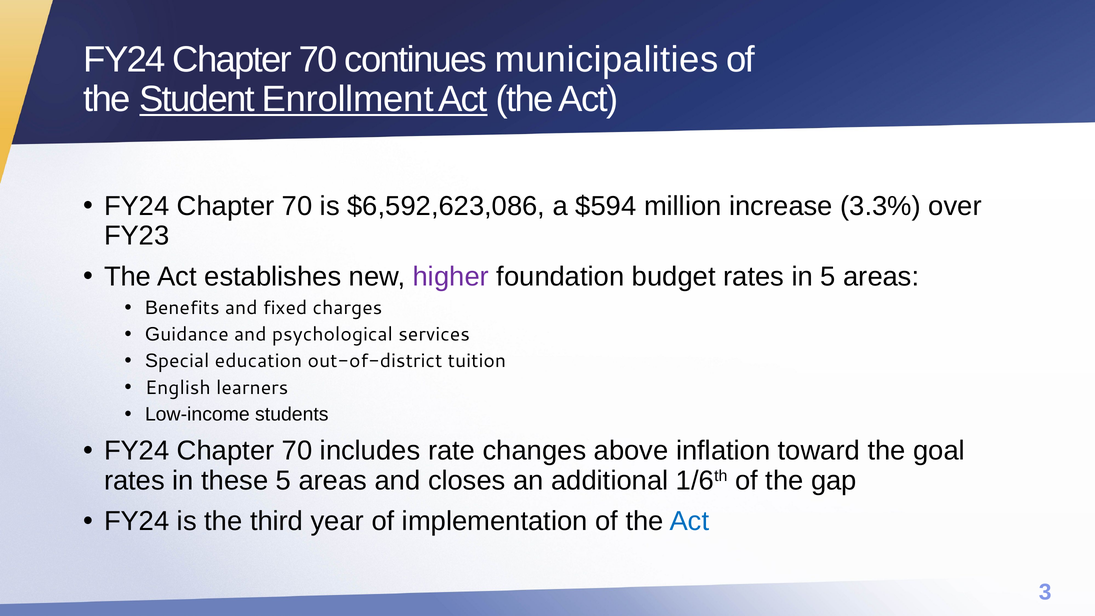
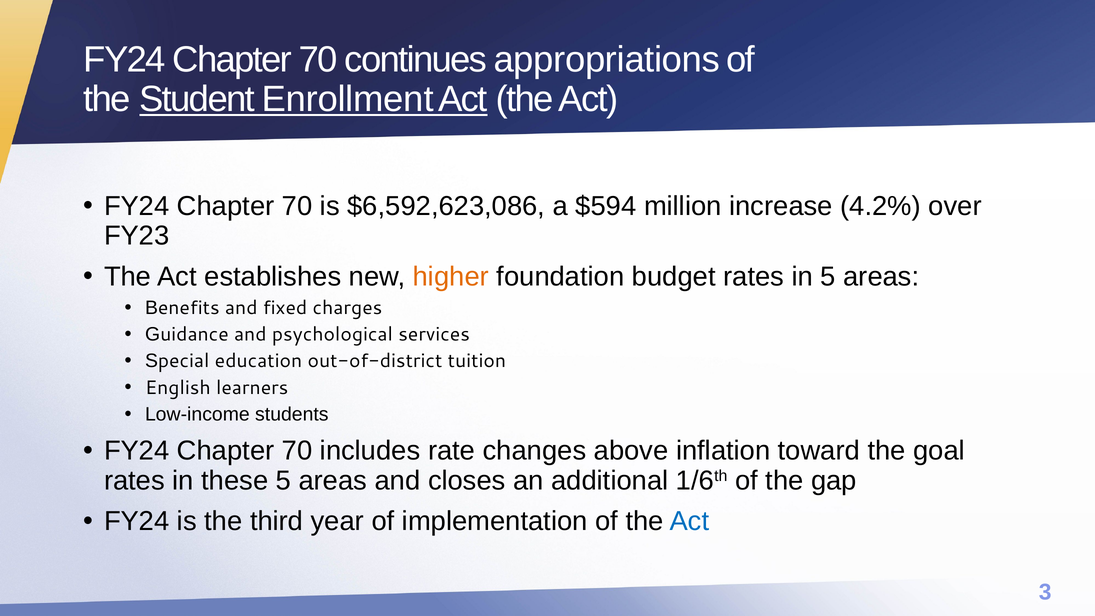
municipalities: municipalities -> appropriations (607, 60)
3.3%: 3.3% -> 4.2% (881, 206)
higher colour: purple -> orange (451, 277)
